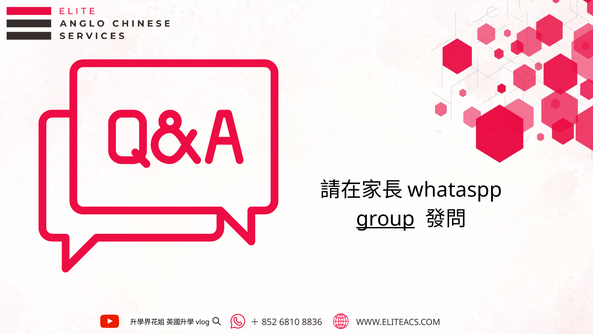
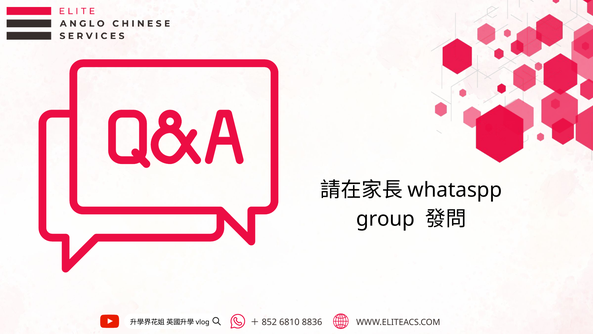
group underline: present -> none (386, 219)
